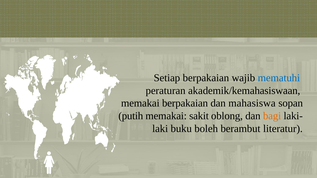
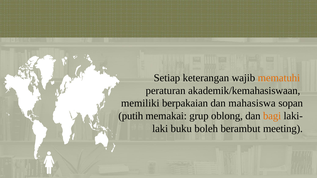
Setiap berpakaian: berpakaian -> keterangan (206, 78)
mematuhi colour: blue -> orange (279, 78)
memakai: memakai -> memiliki (140, 103)
sakit: sakit -> grup (199, 116)
literatur: literatur -> meeting (283, 129)
